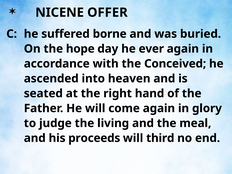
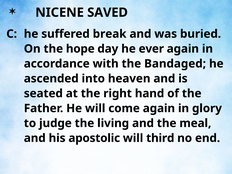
OFFER: OFFER -> SAVED (108, 12)
borne: borne -> break (110, 34)
Conceived: Conceived -> Bandaged (175, 64)
proceeds: proceeds -> apostolic (94, 138)
